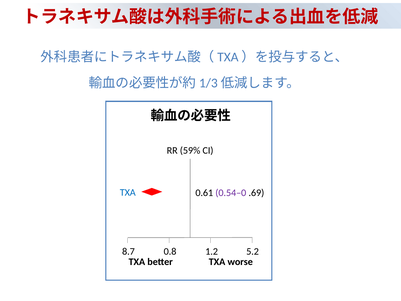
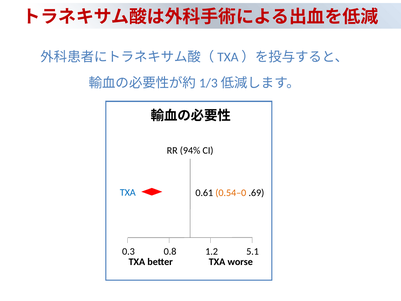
59%: 59% -> 94% (190, 150)
0.54–0 colour: purple -> orange (231, 193)
8.7: 8.7 -> 0.3 (128, 251)
5.2: 5.2 -> 5.1 (253, 251)
